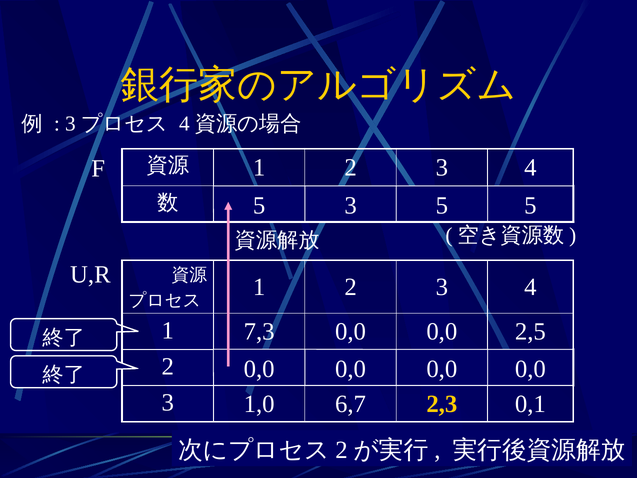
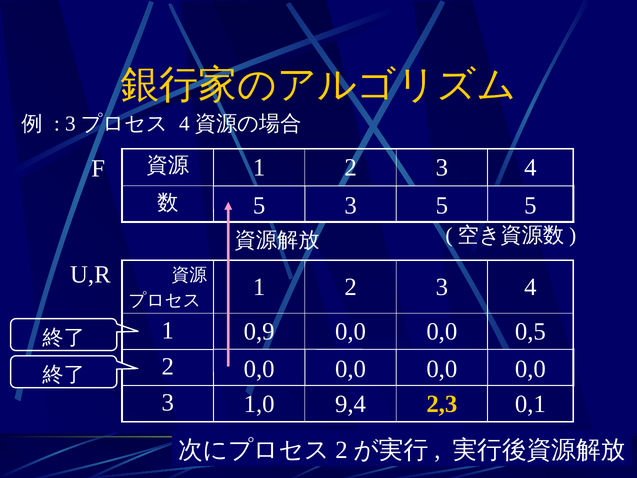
7,3: 7,3 -> 0,9 (259, 331)
2,5: 2,5 -> 0,5 (530, 331)
6,7: 6,7 -> 9,4 (351, 404)
